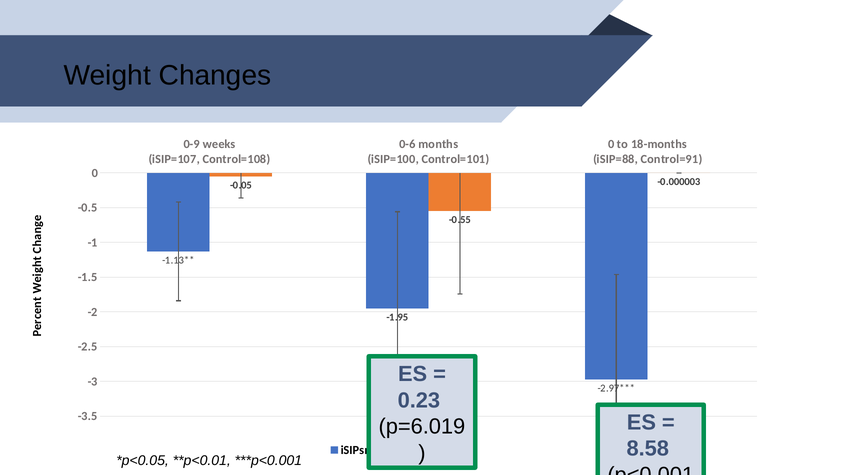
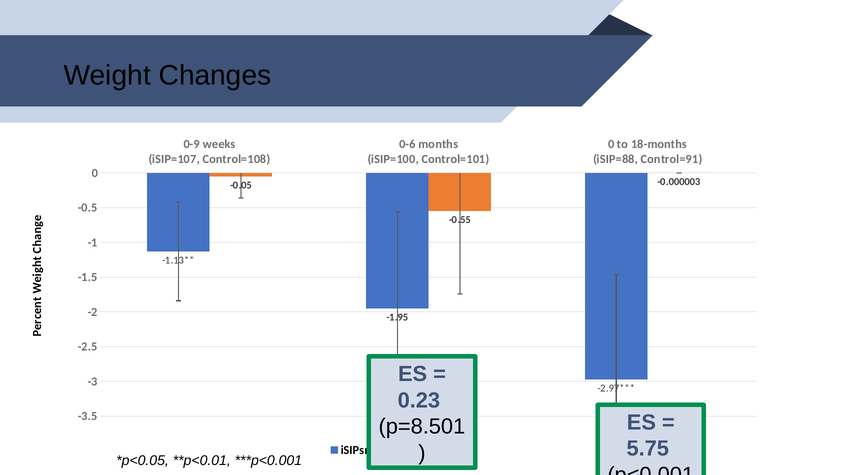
p=6.019: p=6.019 -> p=8.501 (422, 426)
8.58: 8.58 -> 5.75 (648, 448)
